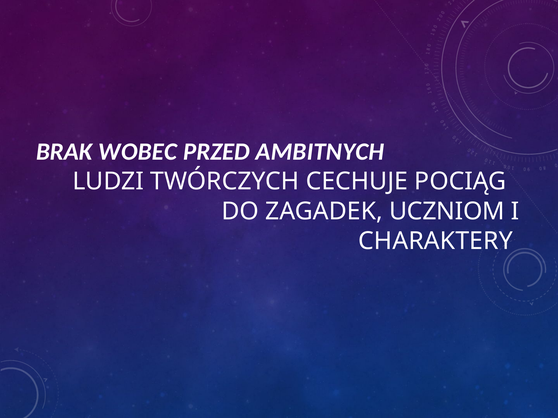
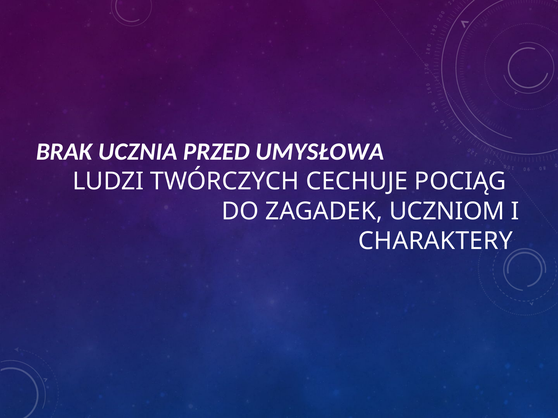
WOBEC: WOBEC -> UCZNIA (138, 152)
AMBITNYCH: AMBITNYCH -> UMYSŁOWA (320, 152)
